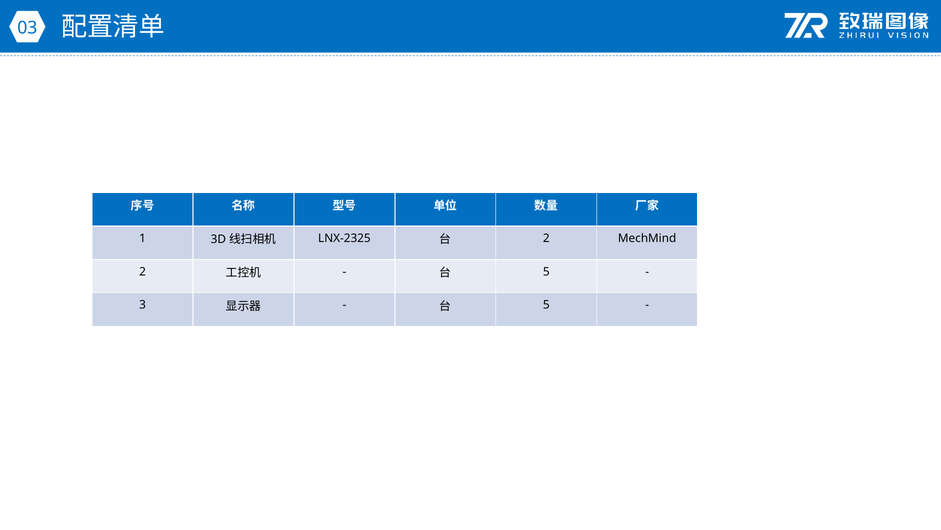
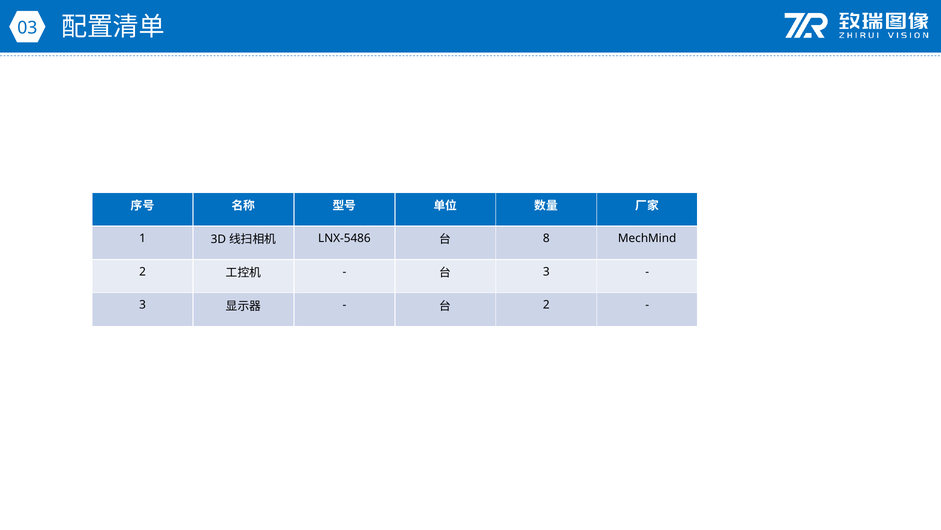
LNX-2325: LNX-2325 -> LNX-5486 (344, 238)
2: 2 -> 8 (546, 238)
5: 5 -> 3 (546, 271)
5: 5 -> 2 (546, 305)
